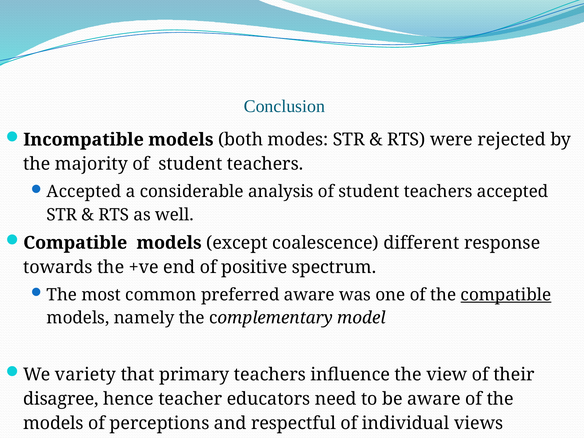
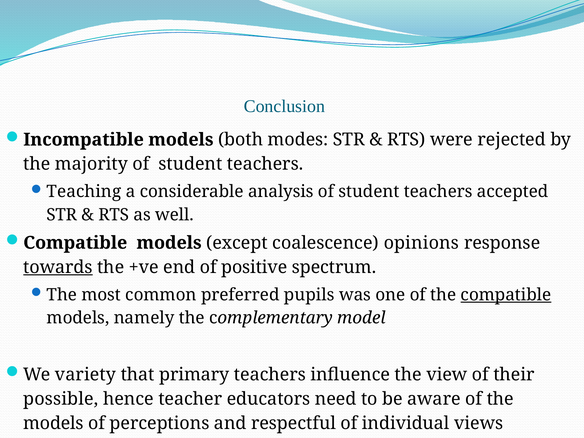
Accepted: Accepted -> Teaching (84, 192)
different: different -> opinions (421, 243)
towards underline: none -> present (58, 267)
preferred aware: aware -> pupils (309, 295)
disagree: disagree -> possible (61, 399)
